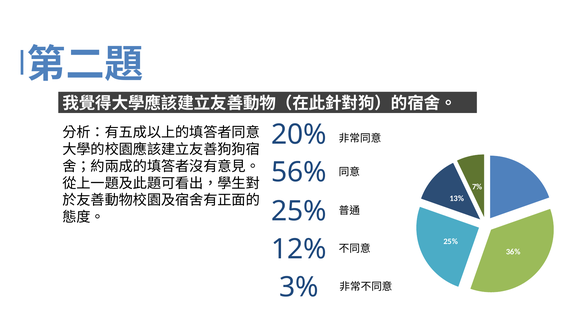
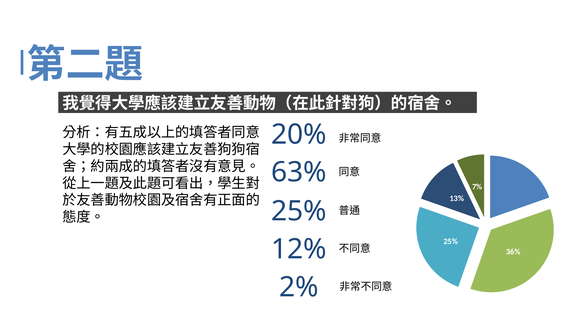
56%: 56% -> 63% (299, 172)
3%: 3% -> 2% (299, 287)
